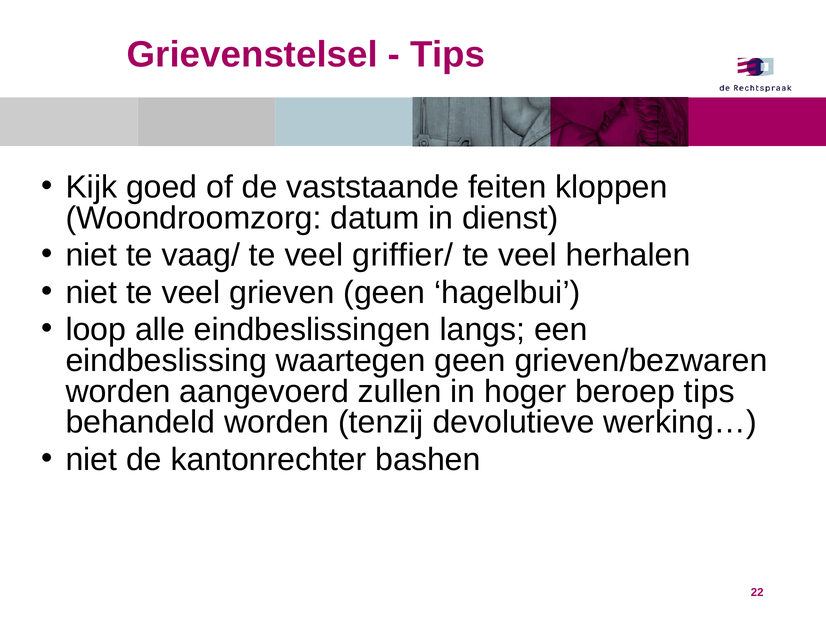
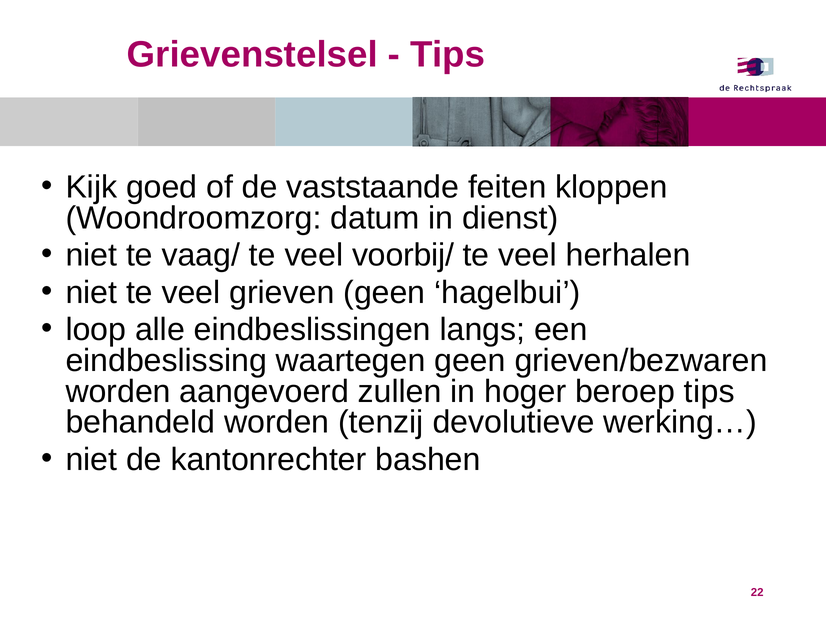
griffier/: griffier/ -> voorbij/ (403, 255)
